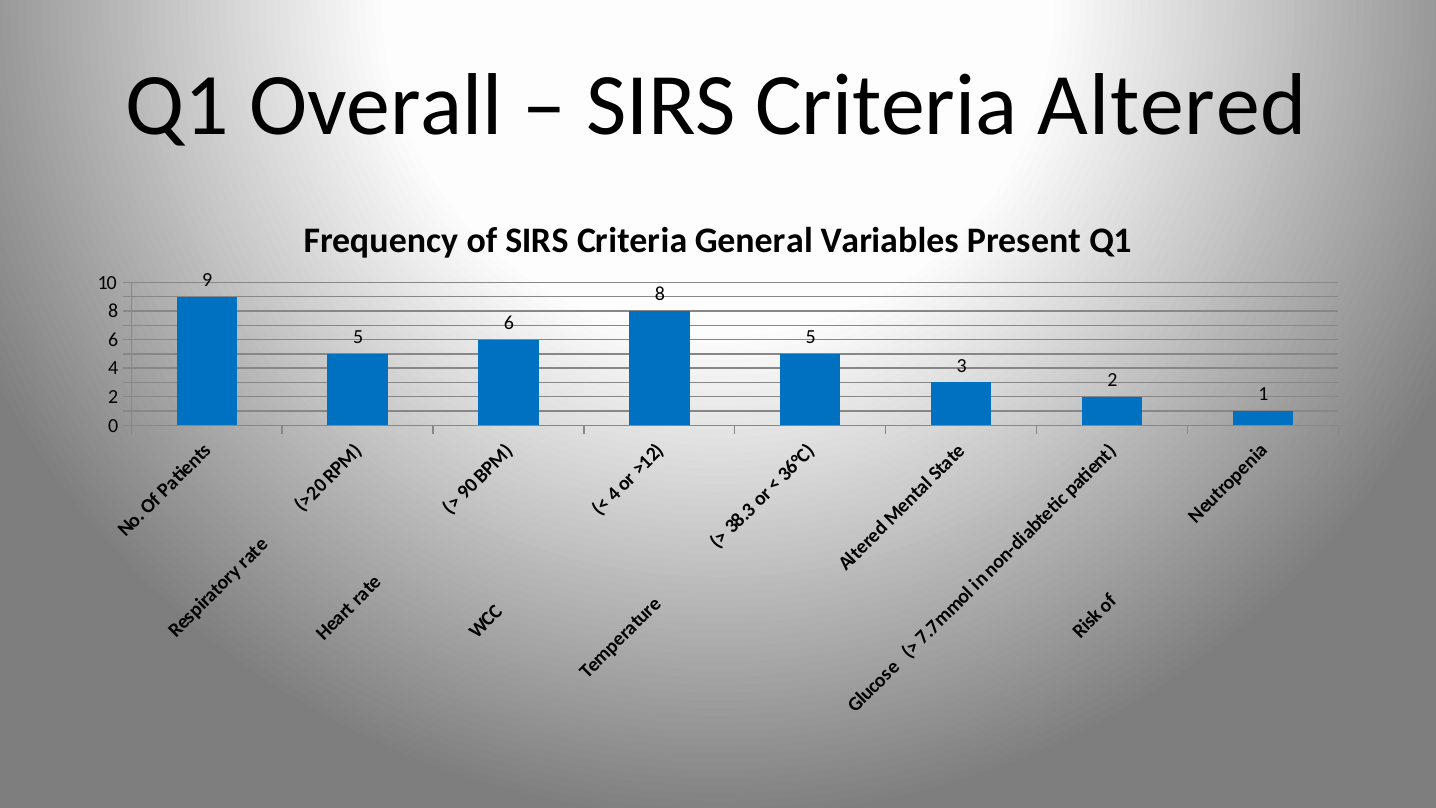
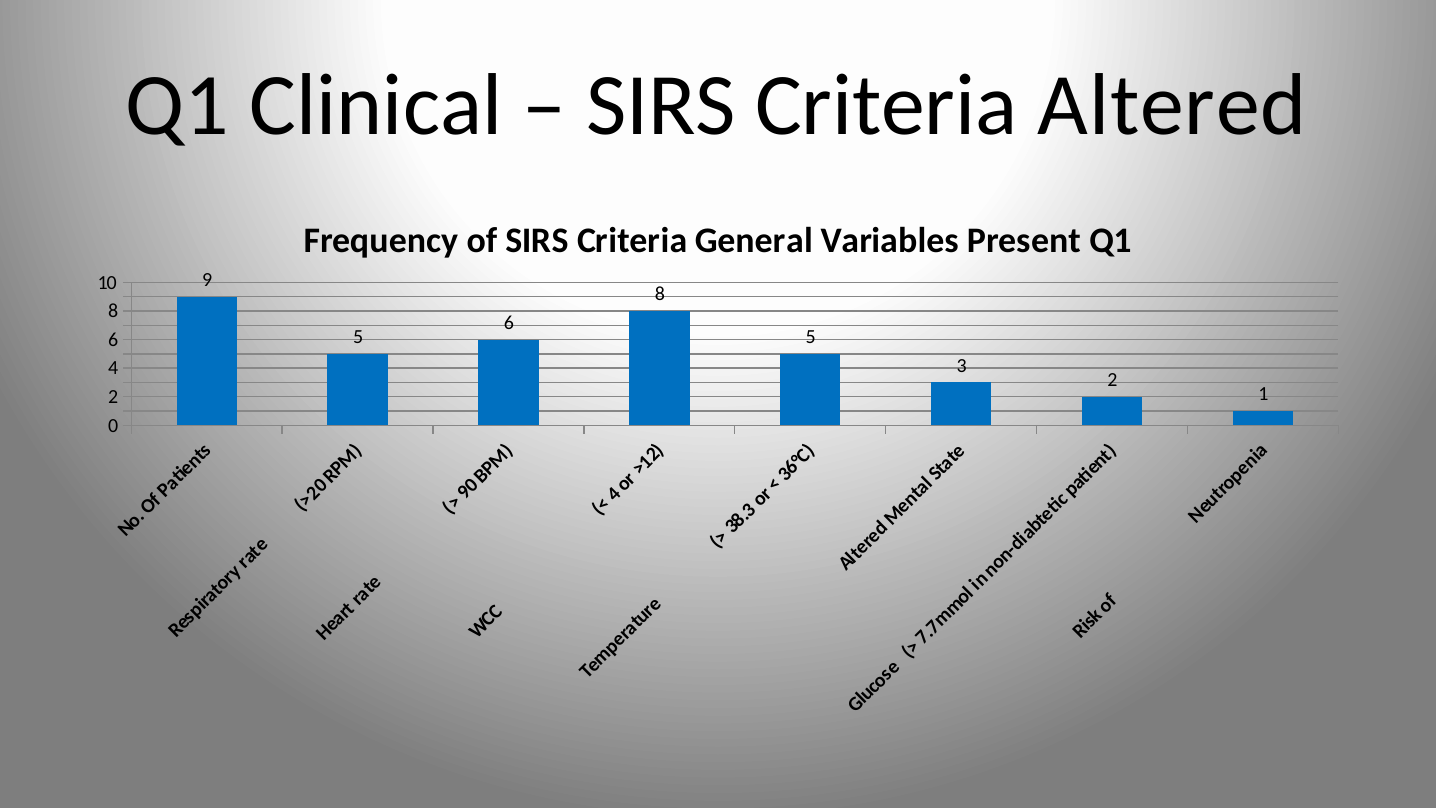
Overall: Overall -> Clinical (376, 106)
